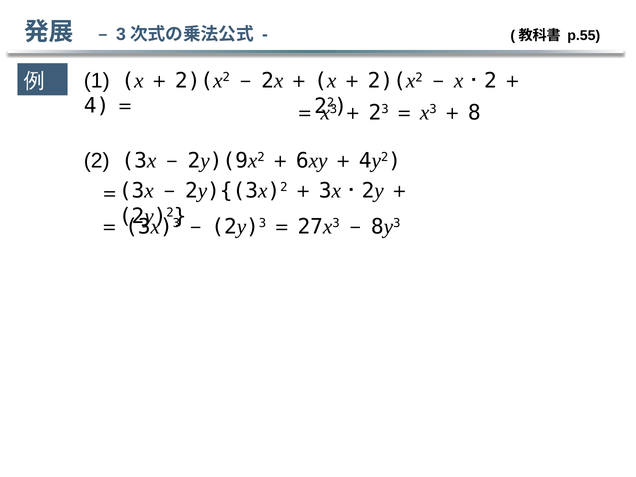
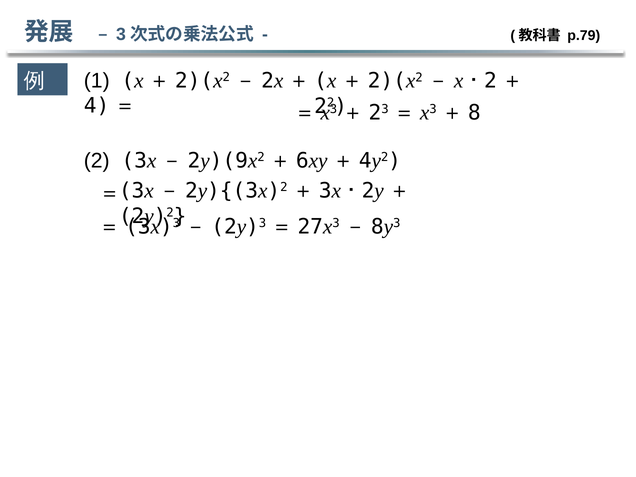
p.55: p.55 -> p.79 (584, 35)
